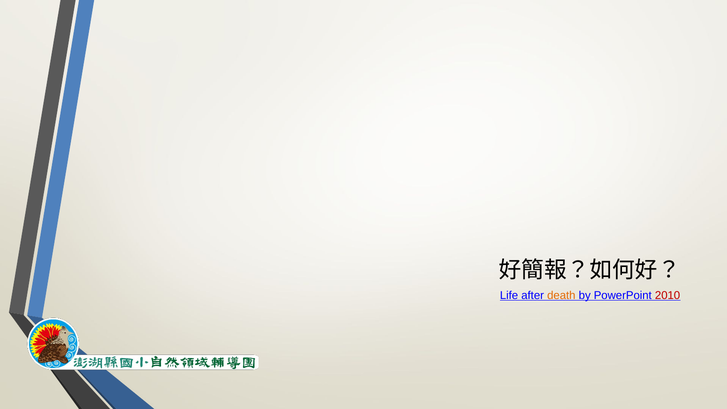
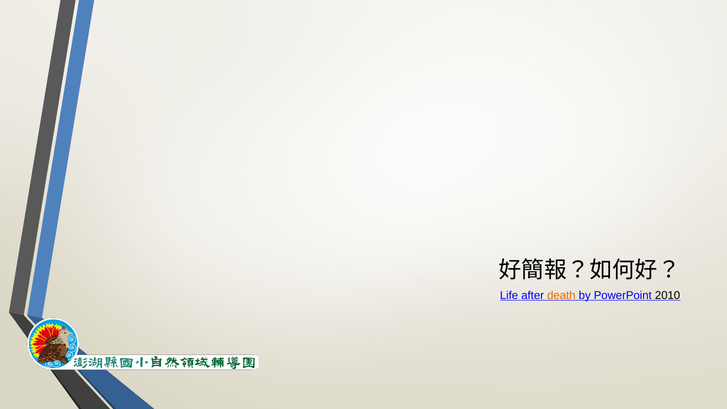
2010 colour: red -> black (668, 295)
